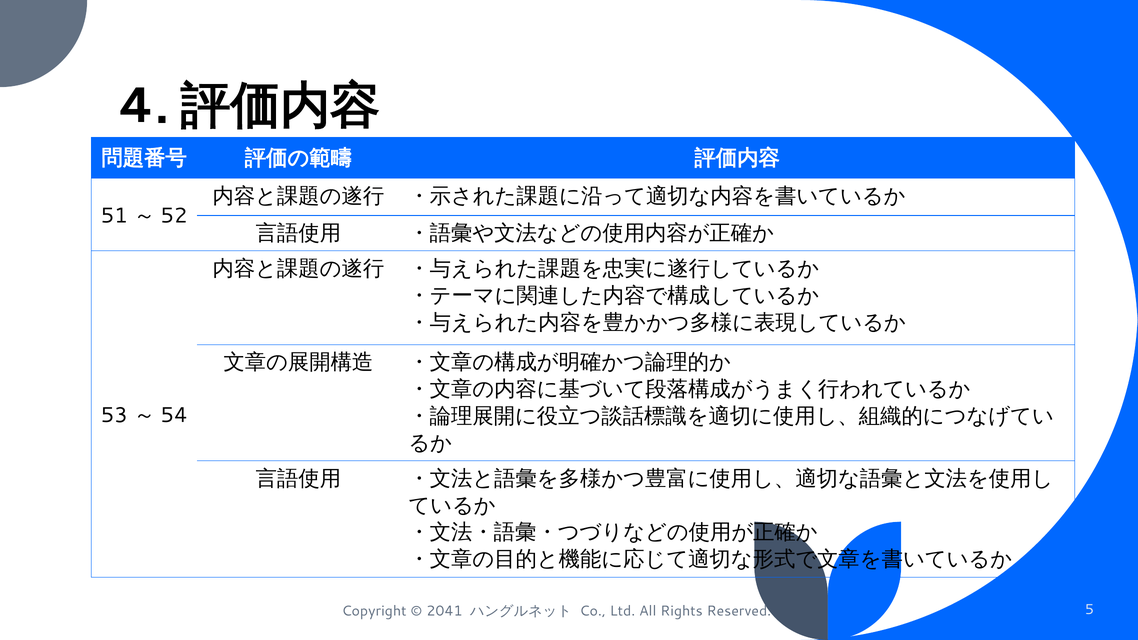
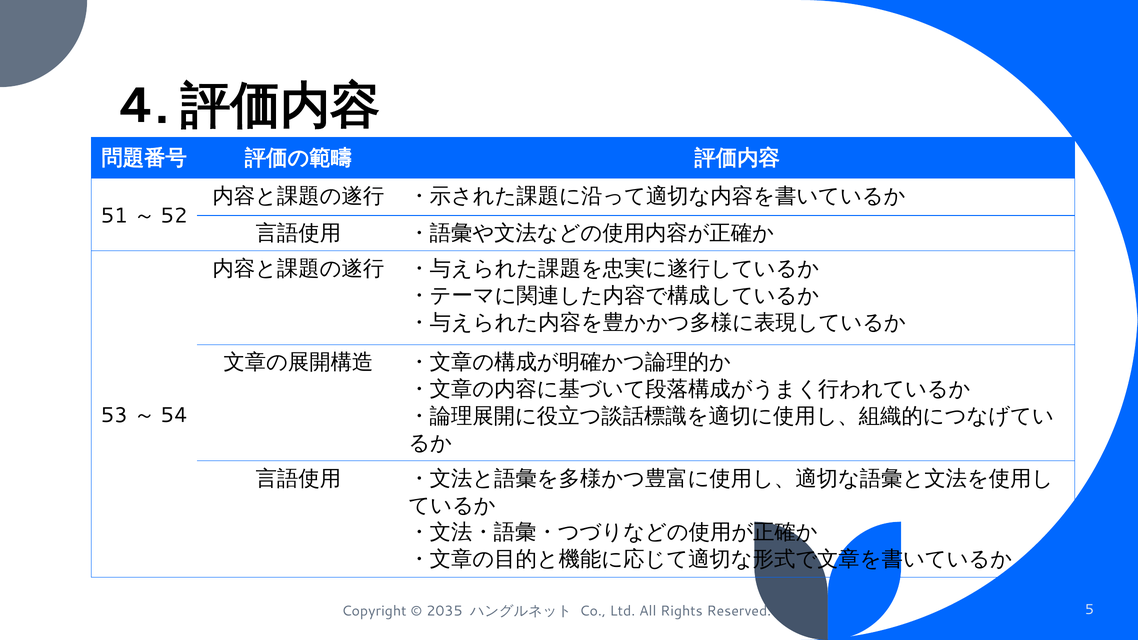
2041: 2041 -> 2035 (444, 611)
